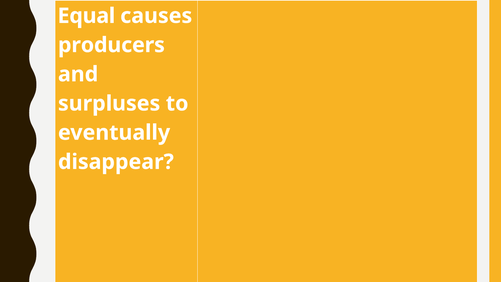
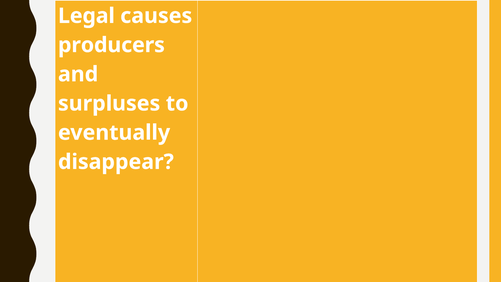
Equal: Equal -> Legal (86, 16)
